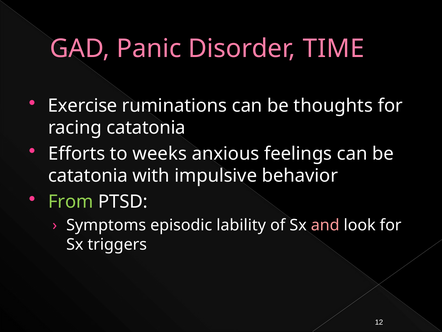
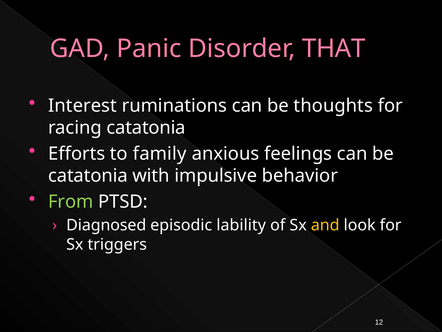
TIME: TIME -> THAT (334, 49)
Exercise: Exercise -> Interest (83, 106)
weeks: weeks -> family (160, 153)
Symptoms: Symptoms -> Diagnosed (106, 225)
and colour: pink -> yellow (325, 225)
